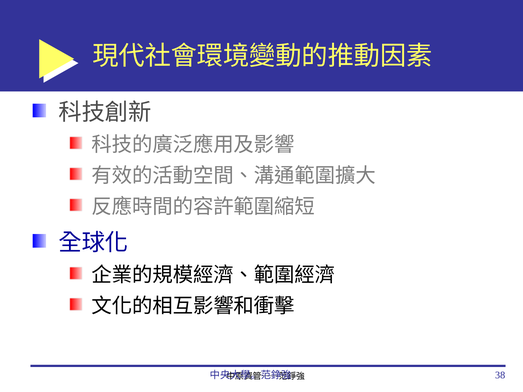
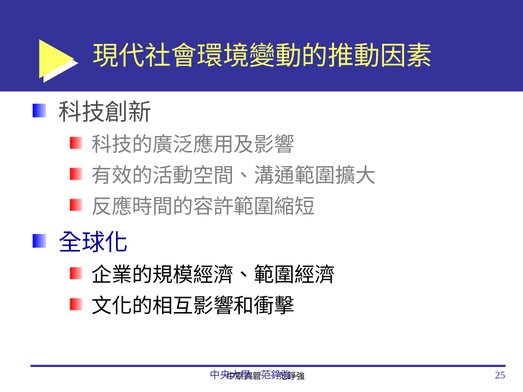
38: 38 -> 25 (500, 376)
